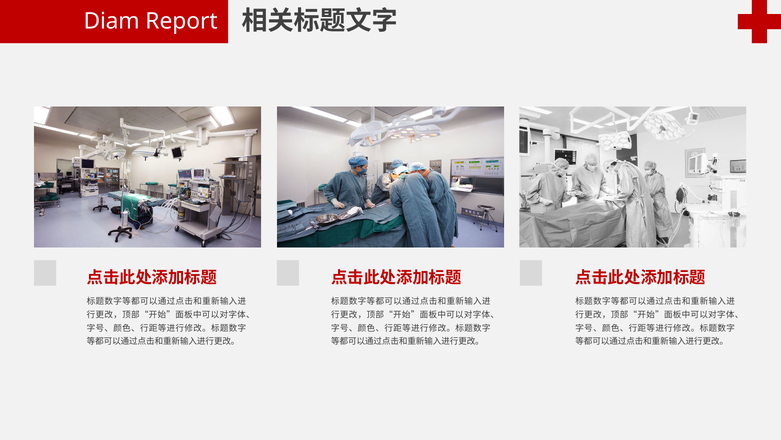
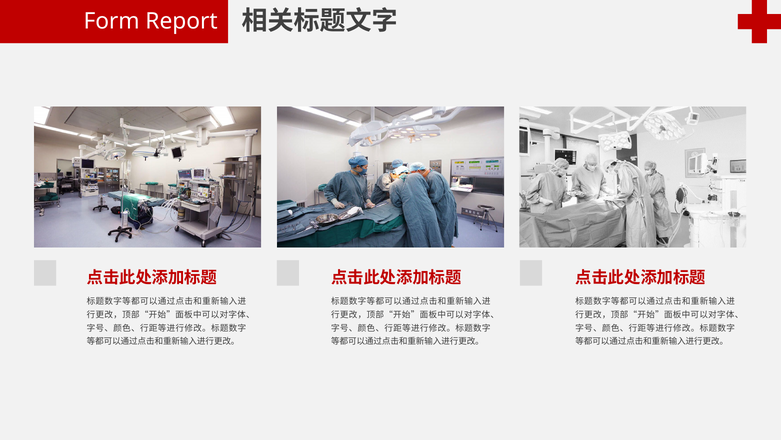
Diam: Diam -> Form (112, 21)
